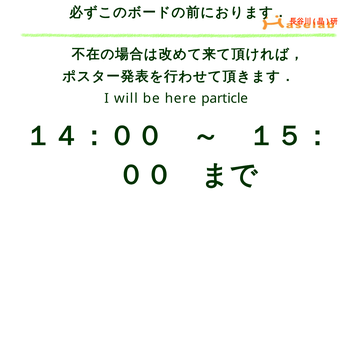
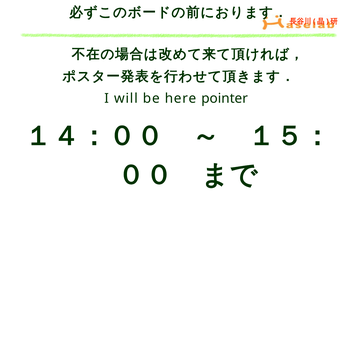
particle: particle -> pointer (225, 98)
